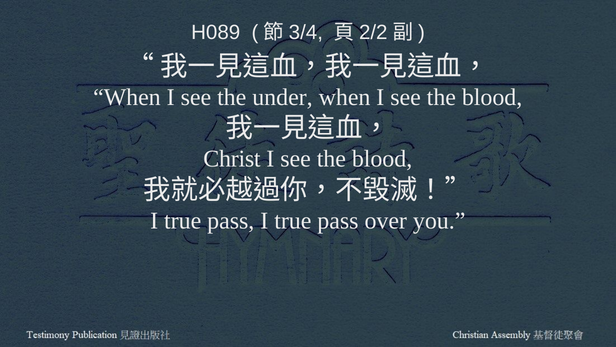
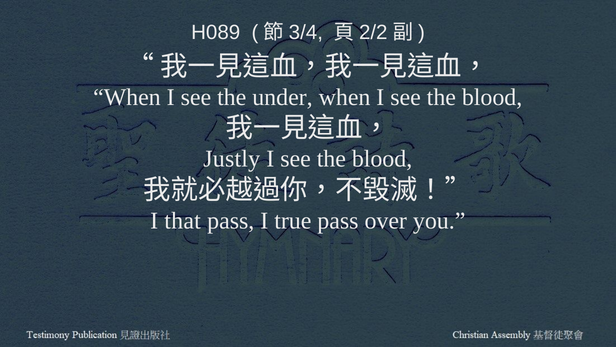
Christ: Christ -> Justly (232, 159)
true: true -> that (183, 220)
